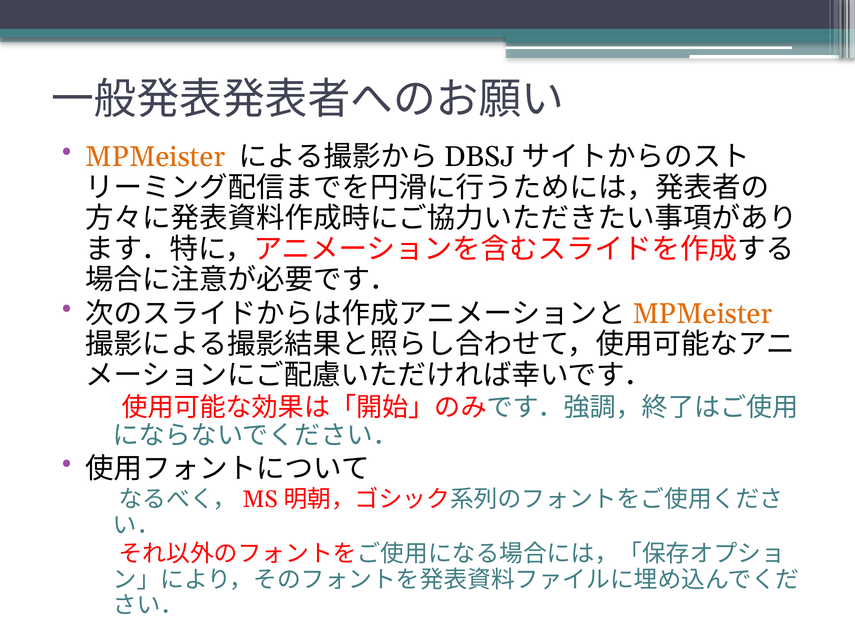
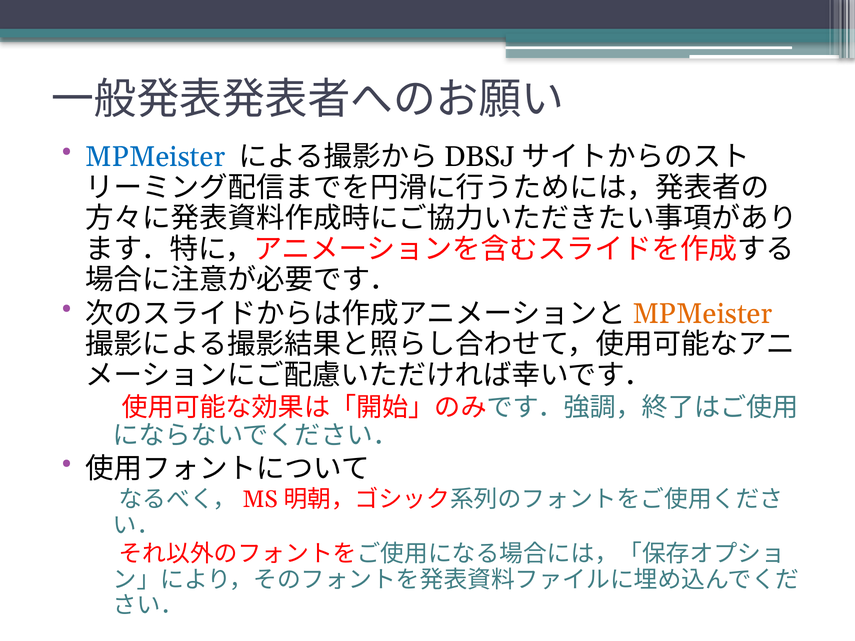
MPMeister colour: orange -> blue (155, 157)
